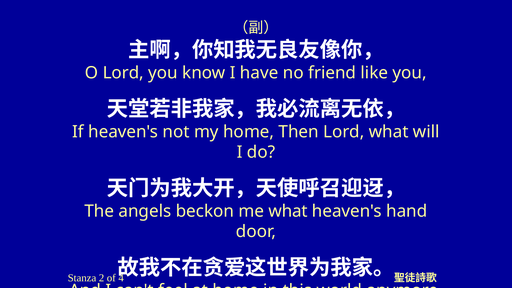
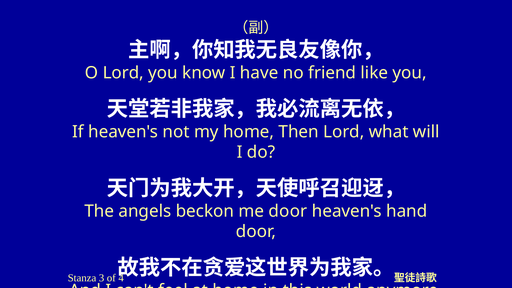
me what: what -> door (288, 211)
2: 2 -> 3 (102, 278)
